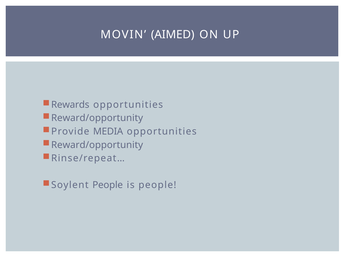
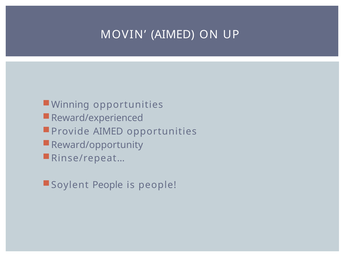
Rewards: Rewards -> Winning (70, 105)
Reward/opportunity: Reward/opportunity -> Reward/experienced (97, 118)
Provide MEDIA: MEDIA -> AIMED (108, 132)
